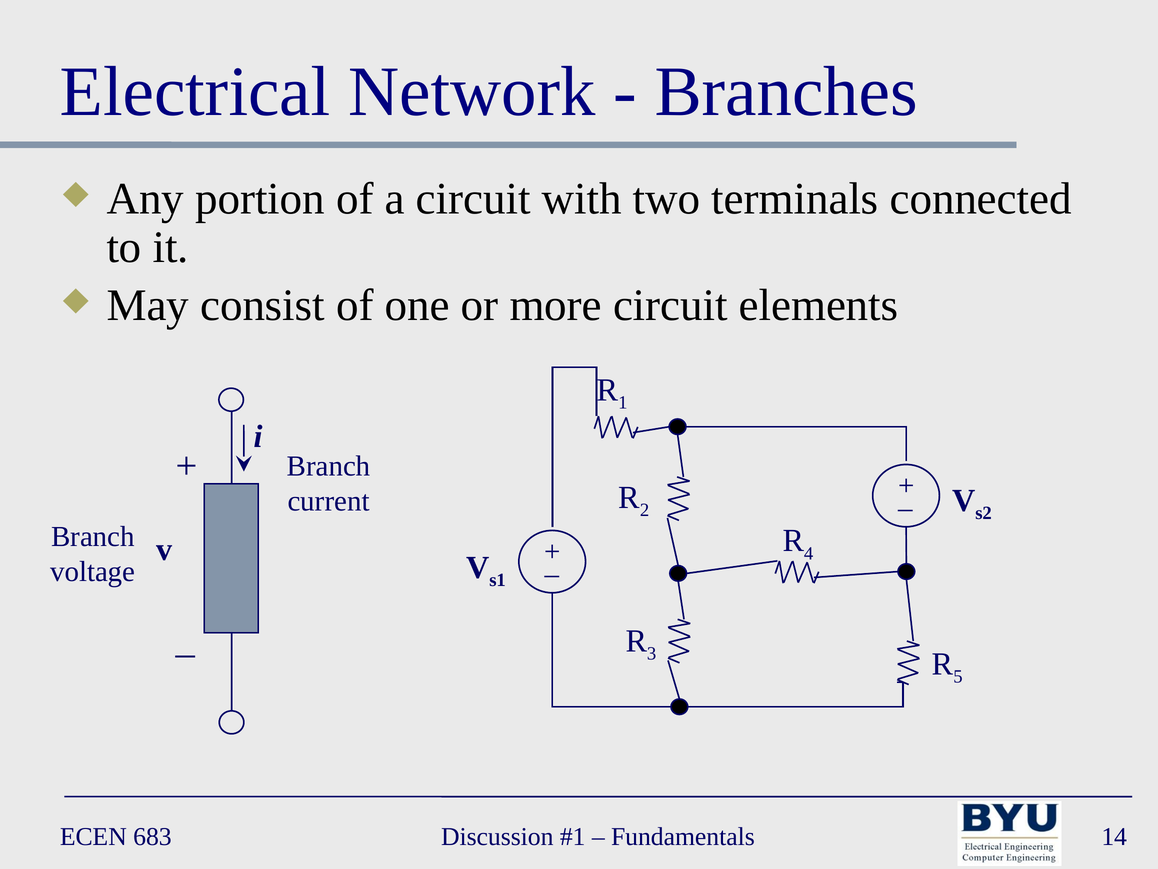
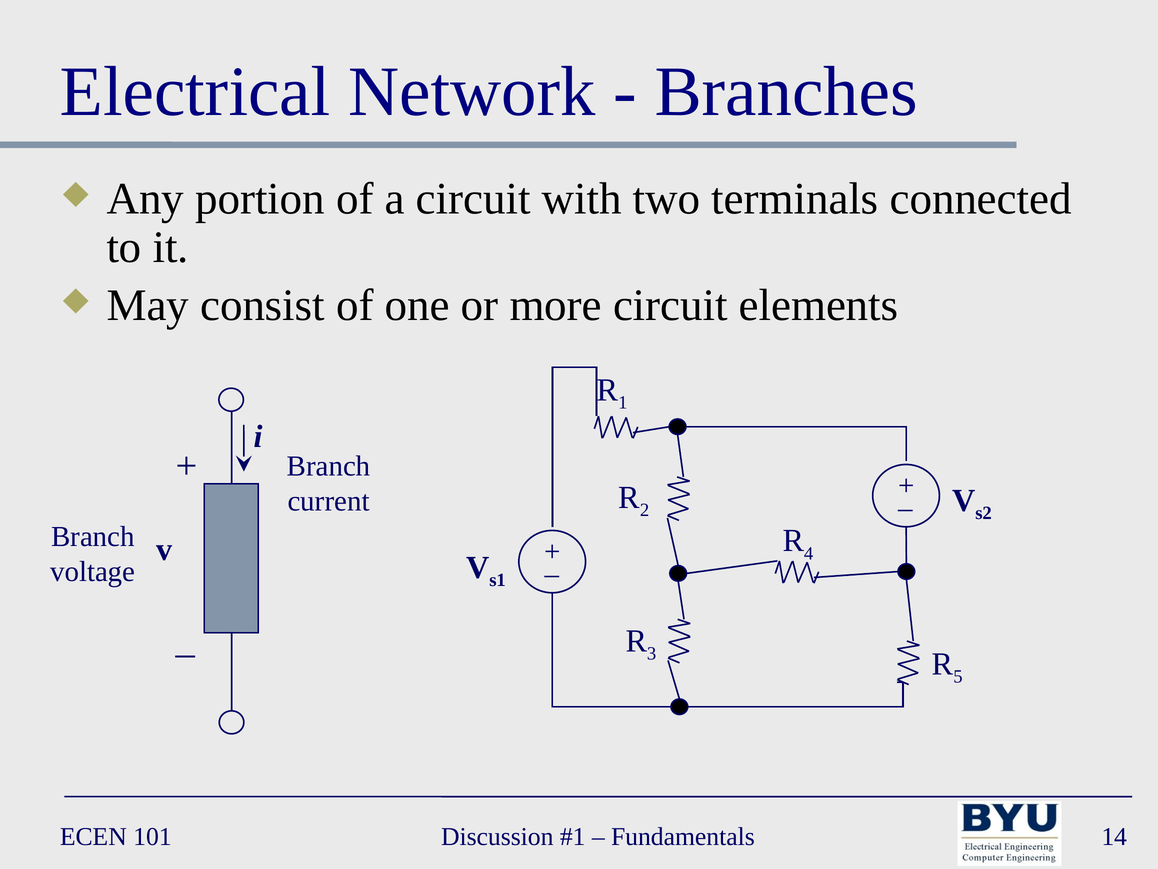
683: 683 -> 101 (152, 836)
